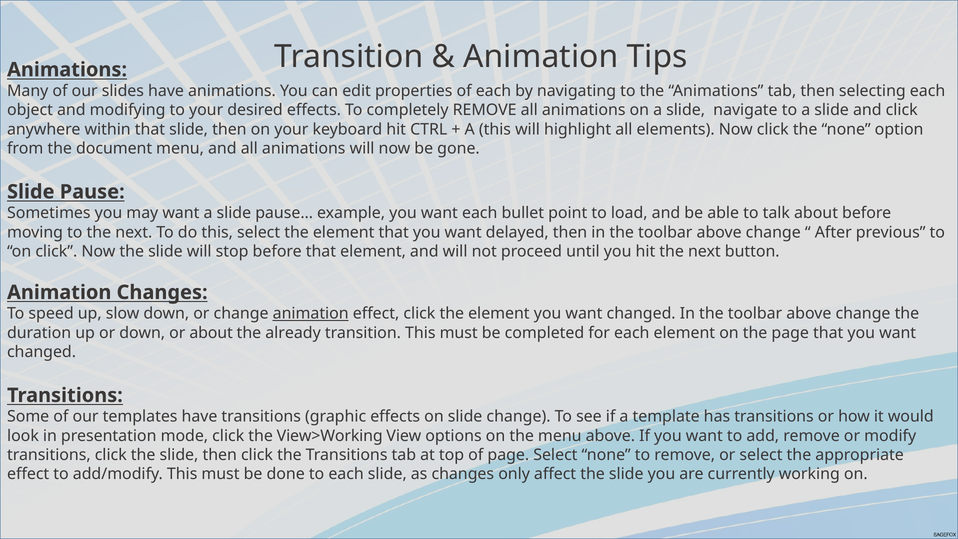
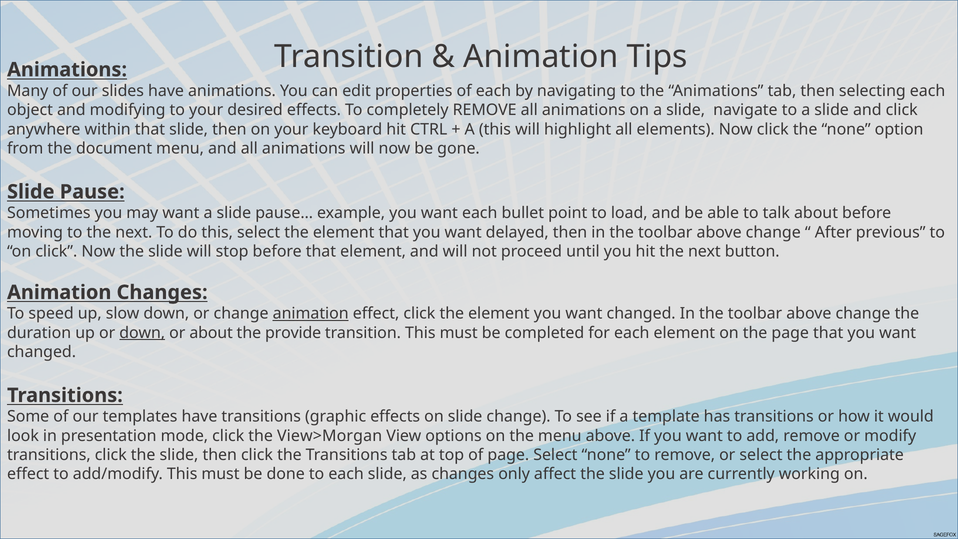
down underline: none -> present (142, 333)
already: already -> provide (293, 333)
View>Working: View>Working -> View>Morgan (330, 436)
